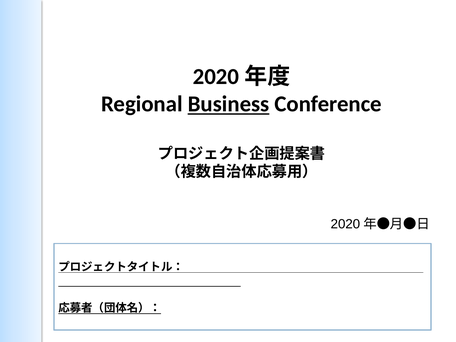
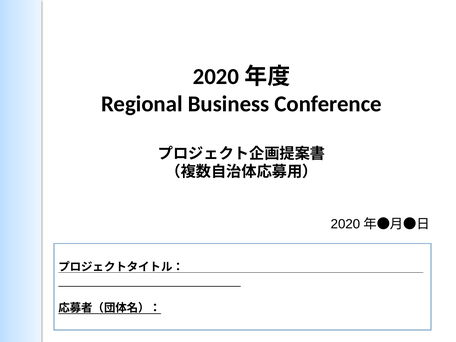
Business underline: present -> none (229, 104)
